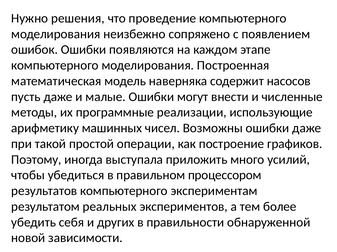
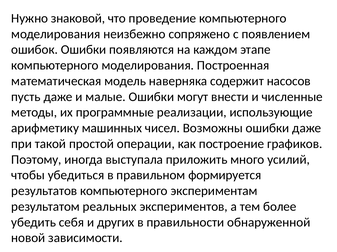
решения: решения -> знаковой (78, 18)
процессором: процессором -> формируется (225, 176)
